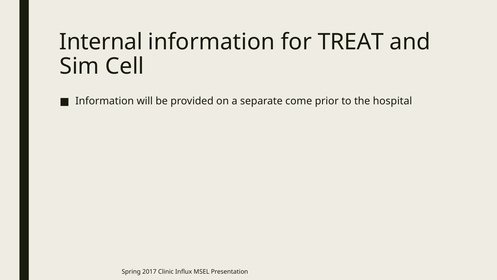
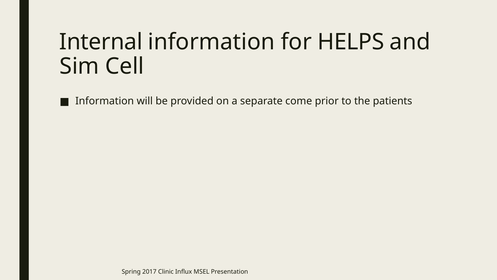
TREAT: TREAT -> HELPS (351, 42)
hospital: hospital -> patients (393, 101)
